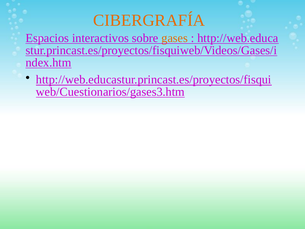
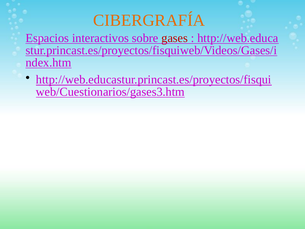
gases colour: orange -> red (175, 38)
